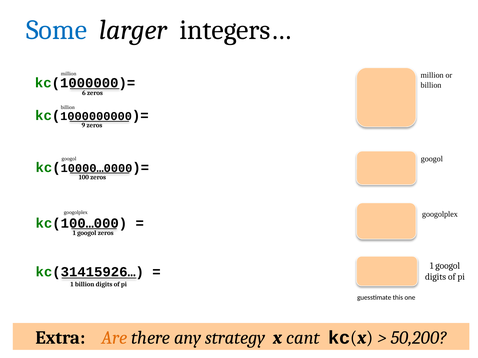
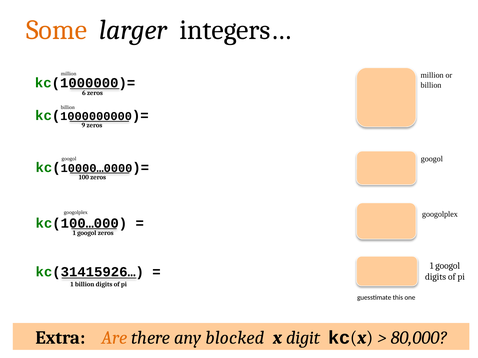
Some colour: blue -> orange (57, 30)
strategy: strategy -> blocked (235, 338)
cant: cant -> digit (303, 338)
50,200: 50,200 -> 80,000 (419, 338)
